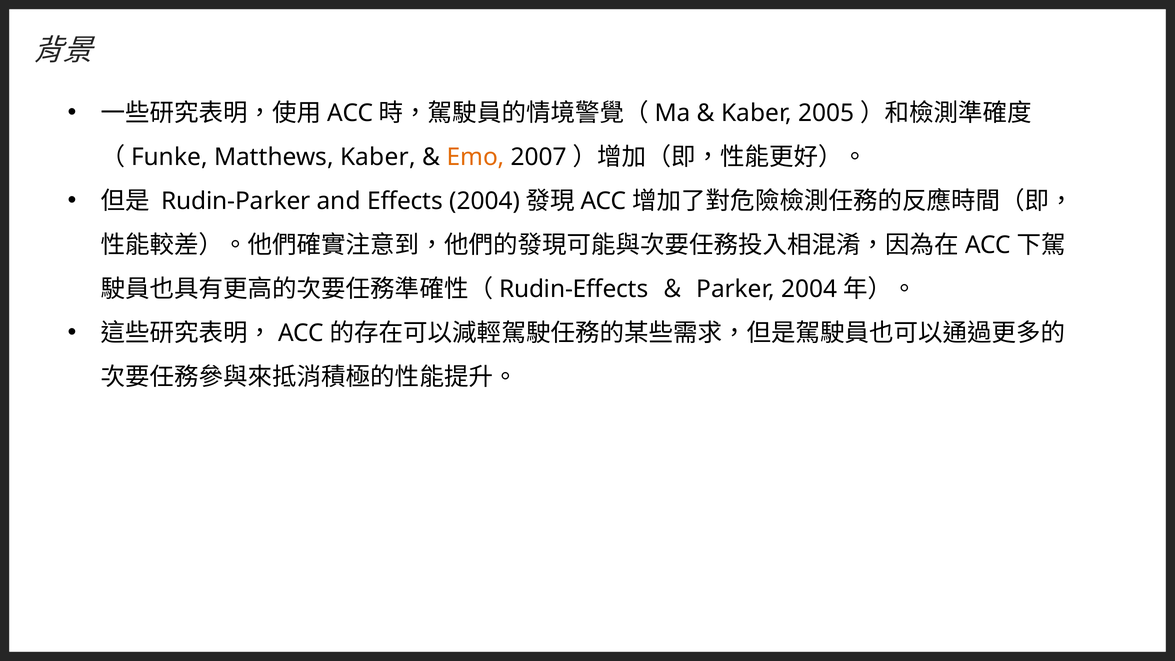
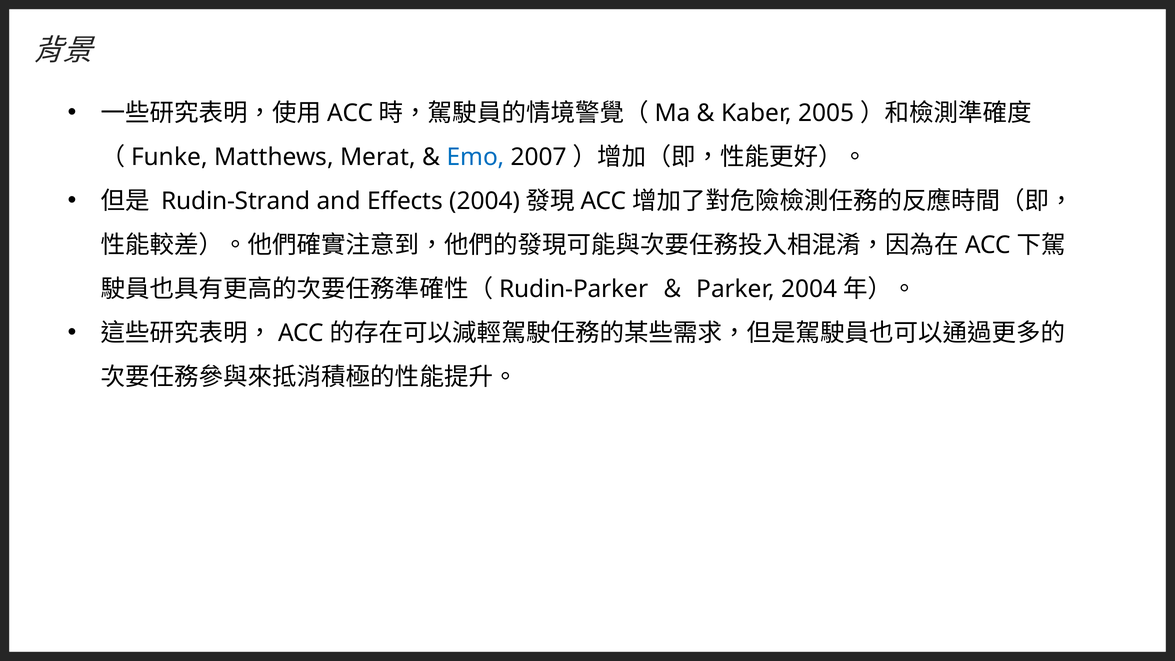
Matthews Kaber: Kaber -> Merat (378, 157)
Emo colour: orange -> blue (476, 157)
Rudin-Parker: Rudin-Parker -> Rudin-Strand (236, 201)
Rudin-Effects: Rudin-Effects -> Rudin-Parker (574, 289)
